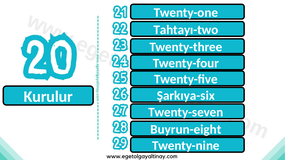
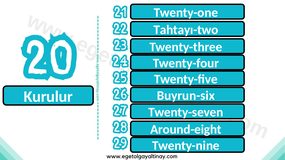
Şarkıya-six: Şarkıya-six -> Buyrun-six (186, 96)
Buyrun-eight: Buyrun-eight -> Around-eight (186, 130)
